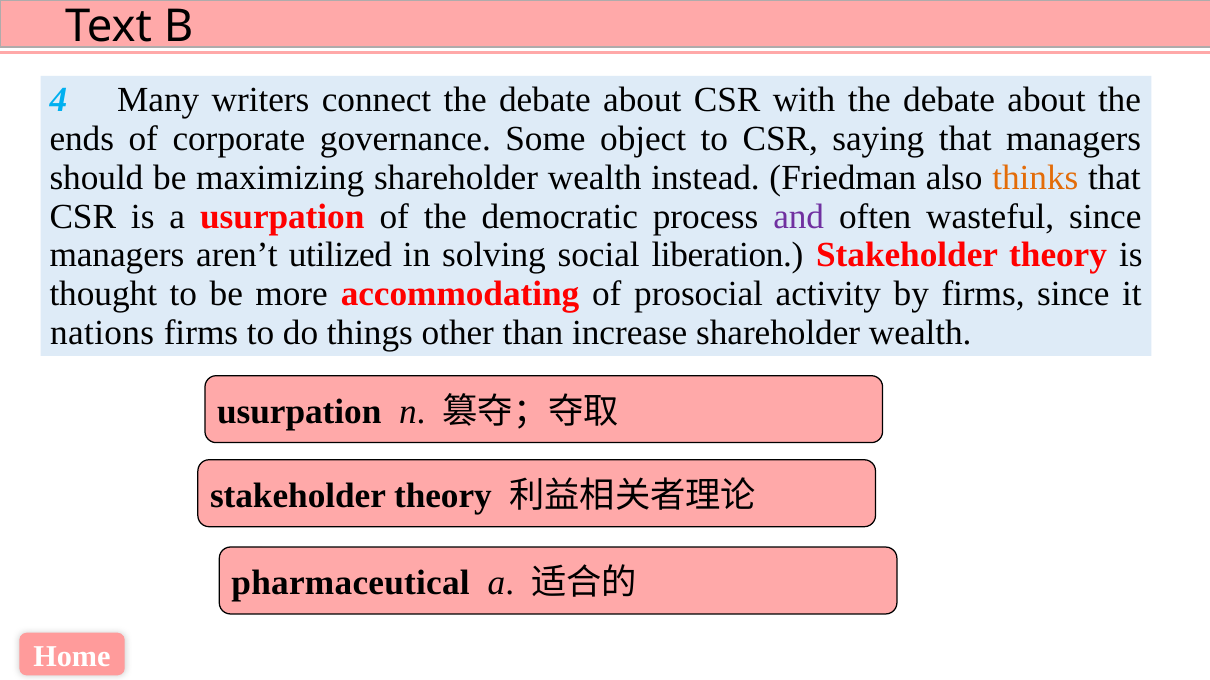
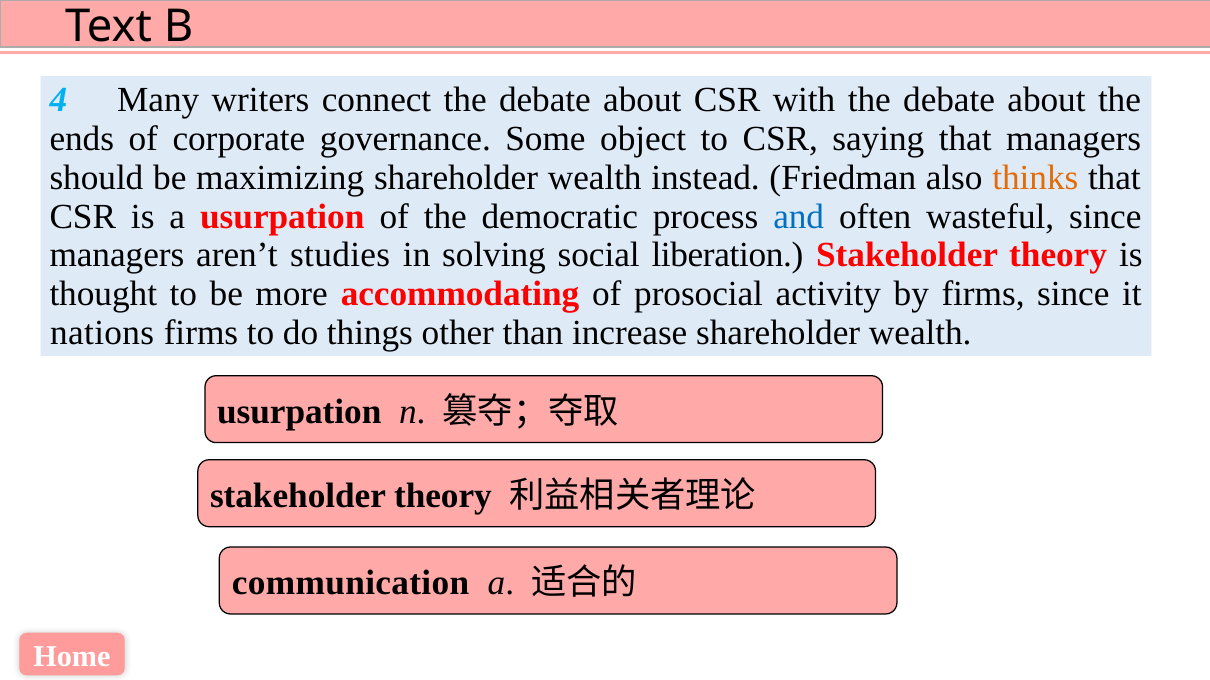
and colour: purple -> blue (799, 217)
utilized: utilized -> studies (340, 255)
pharmaceutical: pharmaceutical -> communication (351, 583)
